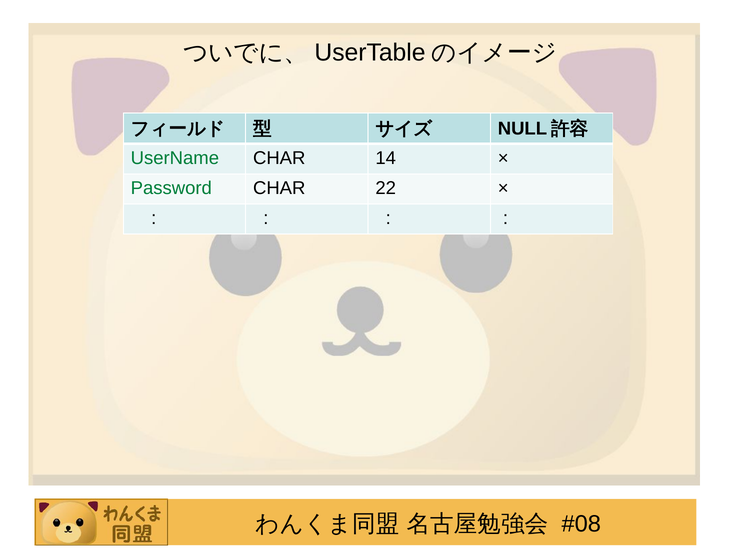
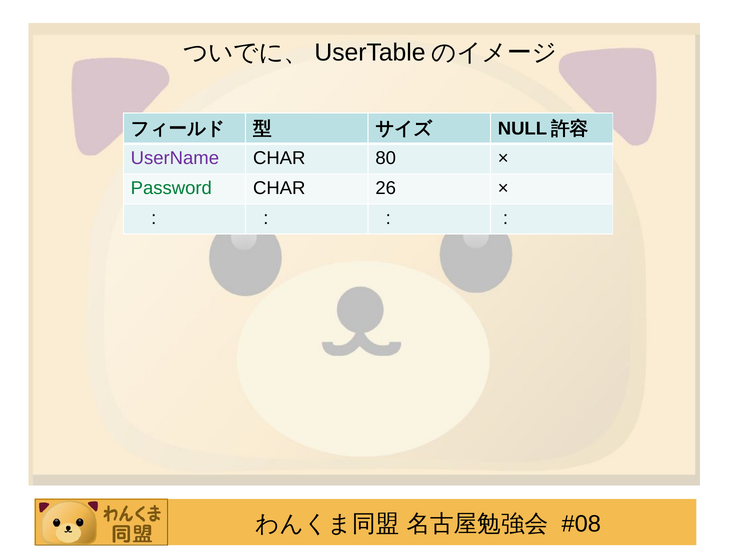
UserName colour: green -> purple (175, 158)
14: 14 -> 80 (386, 158)
22: 22 -> 26 (386, 188)
